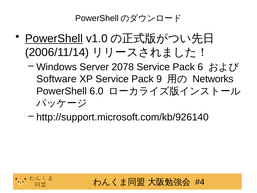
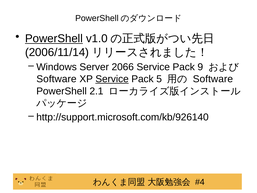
2078: 2078 -> 2066 (123, 67)
6: 6 -> 9 (200, 67)
Service underline: none -> present (112, 79)
9: 9 -> 5 (159, 79)
Networks: Networks -> Software (213, 79)
6.0: 6.0 -> 2.1 (96, 91)
